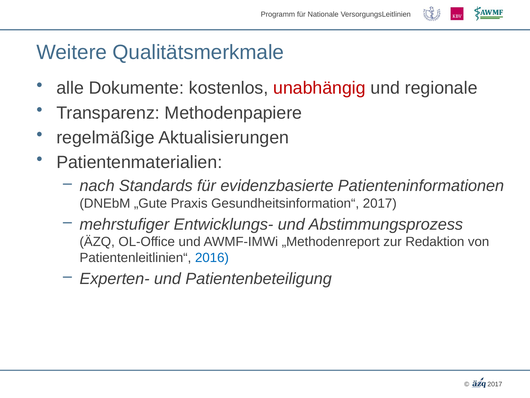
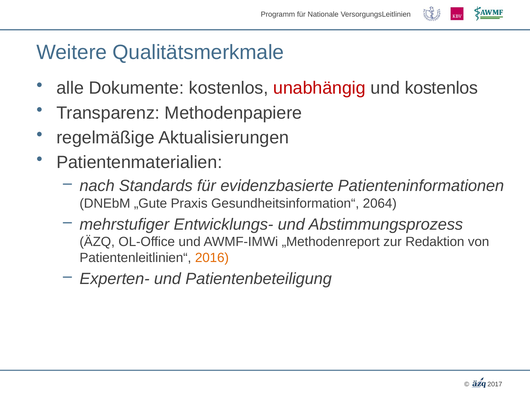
und regionale: regionale -> kostenlos (441, 88)
Gesundheitsinformation“ 2017: 2017 -> 2064 (380, 203)
2016 colour: blue -> orange (212, 257)
